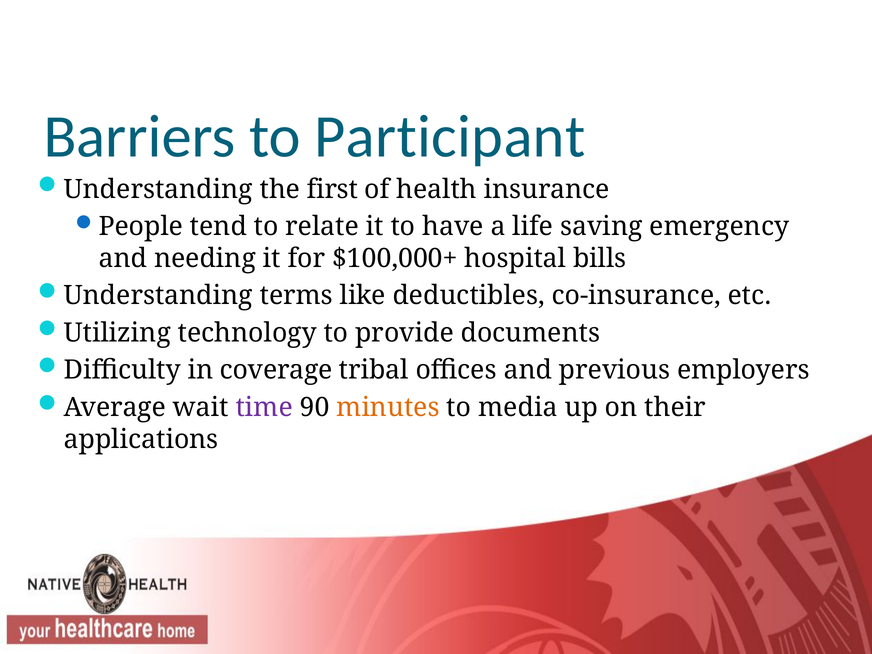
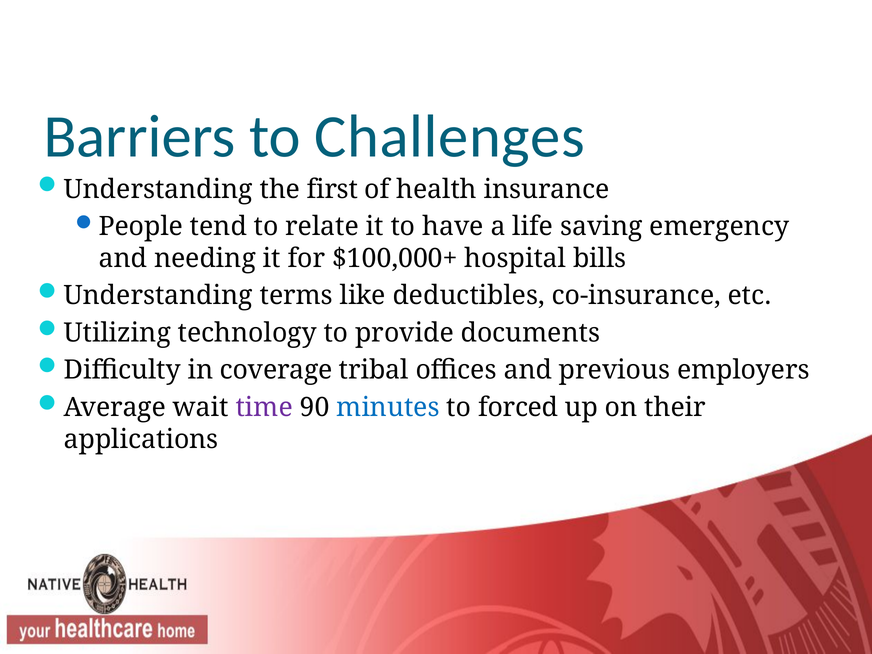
Participant: Participant -> Challenges (450, 137)
minutes colour: orange -> blue (388, 407)
media: media -> forced (518, 407)
